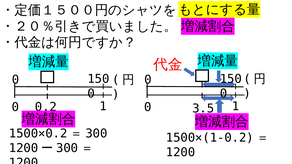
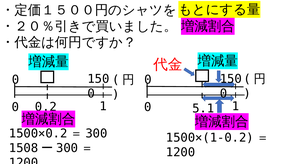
3.5: 3.5 -> 5.1 (203, 109)
1200: 1200 -> 1508 (24, 148)
